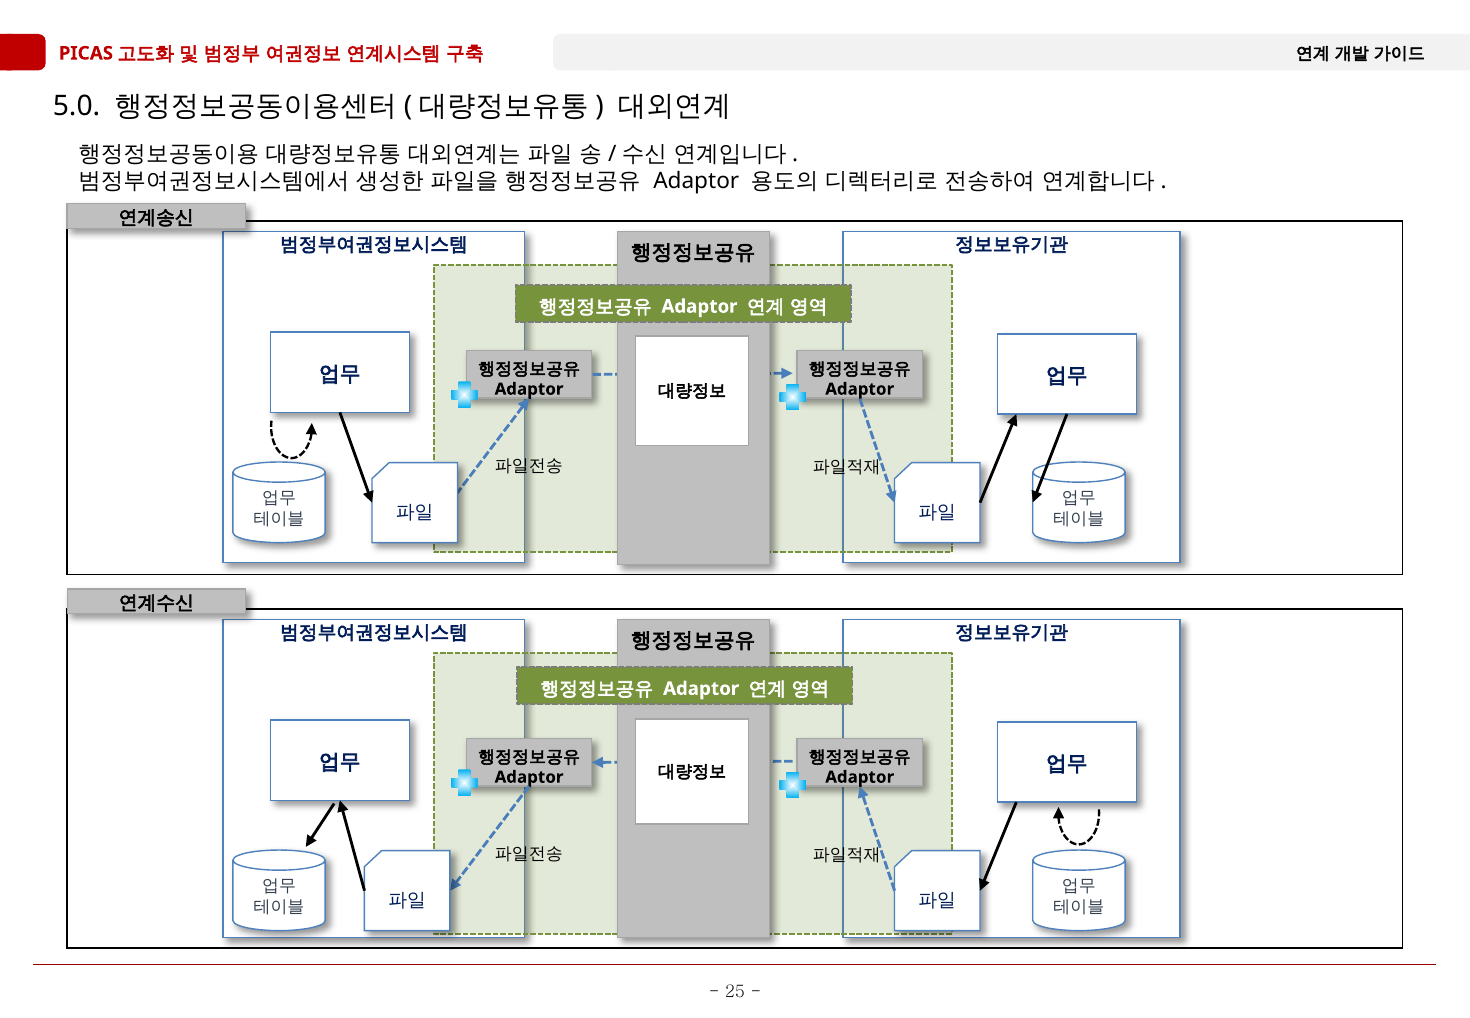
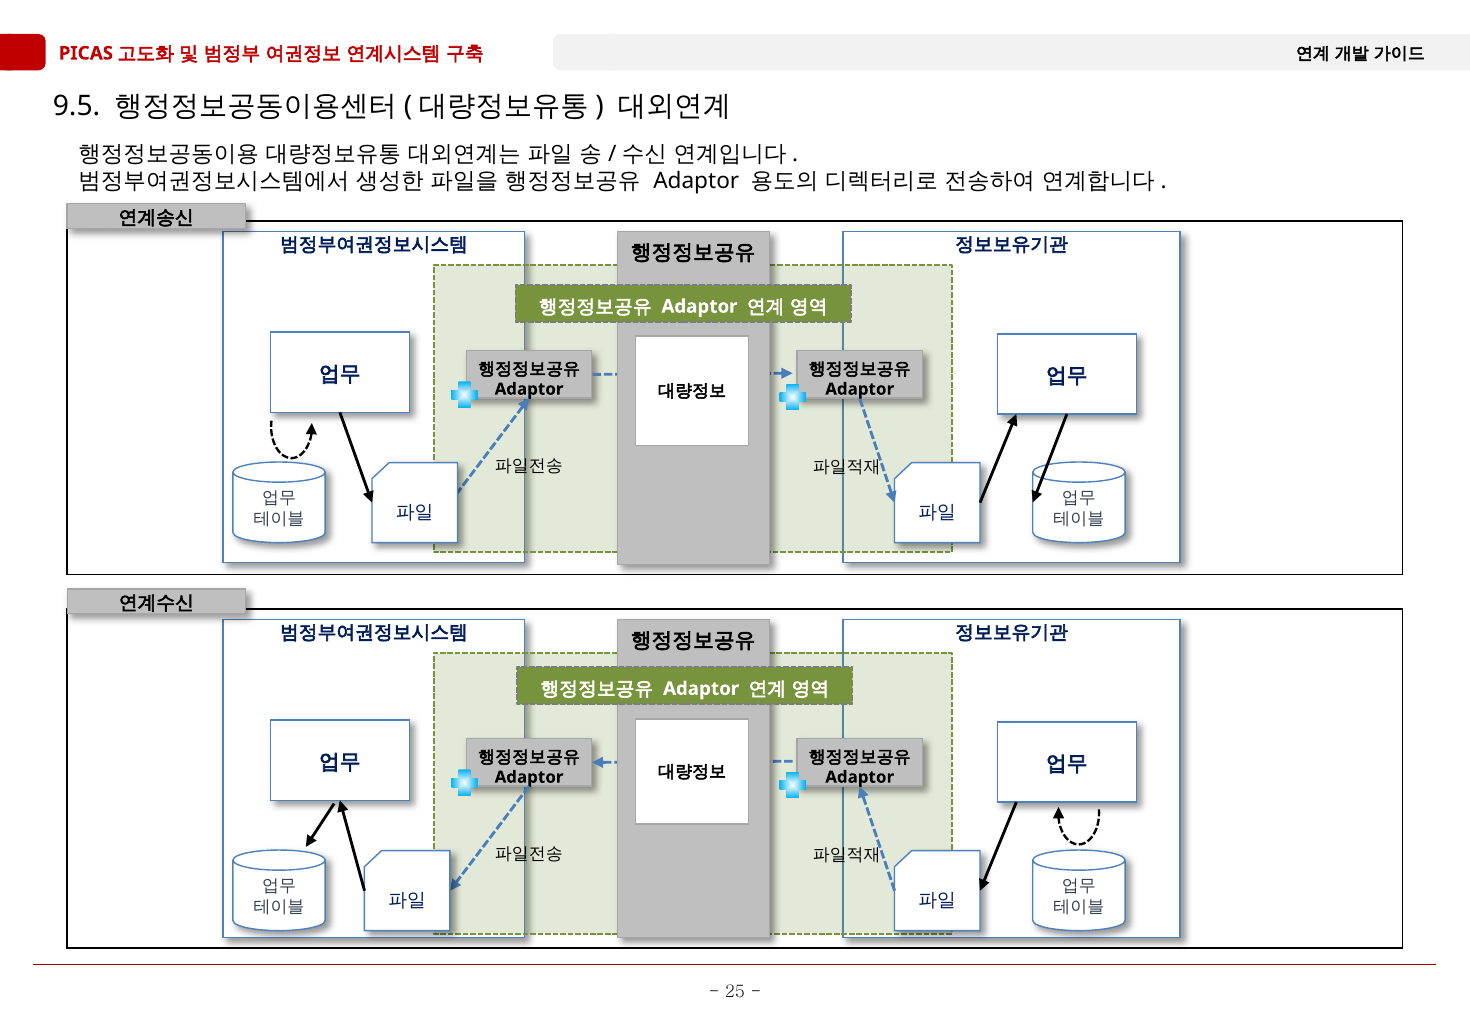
5.0: 5.0 -> 9.5 (77, 106)
